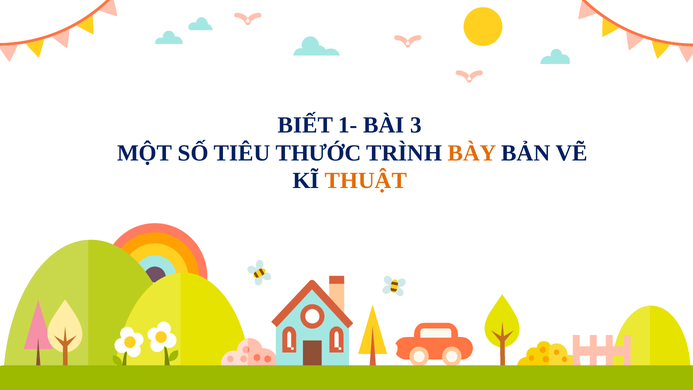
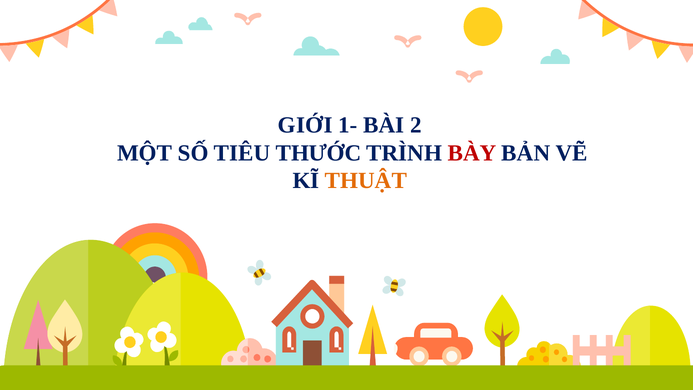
BIẾT: BIẾT -> GIỚI (305, 125)
3: 3 -> 2 (416, 125)
BÀY colour: orange -> red (472, 153)
